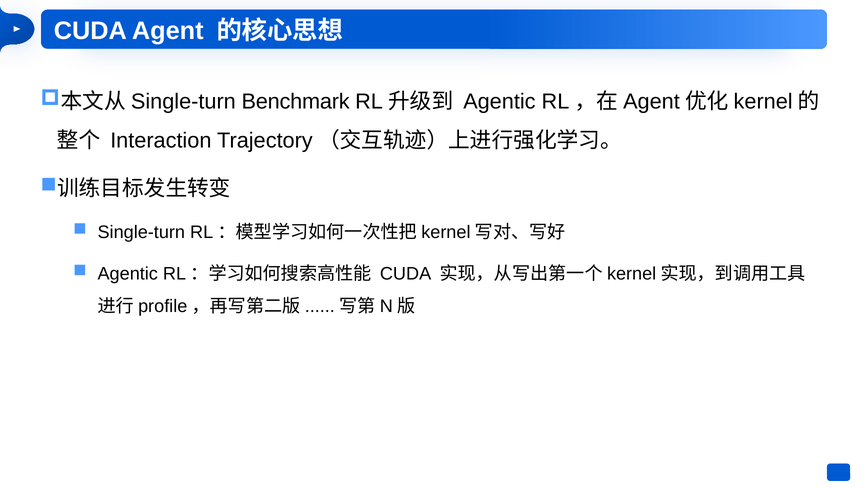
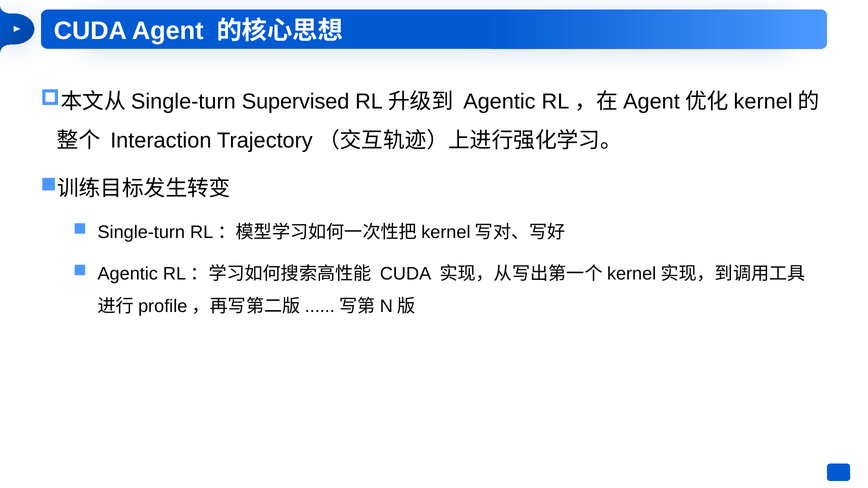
Benchmark: Benchmark -> Supervised (296, 102)
